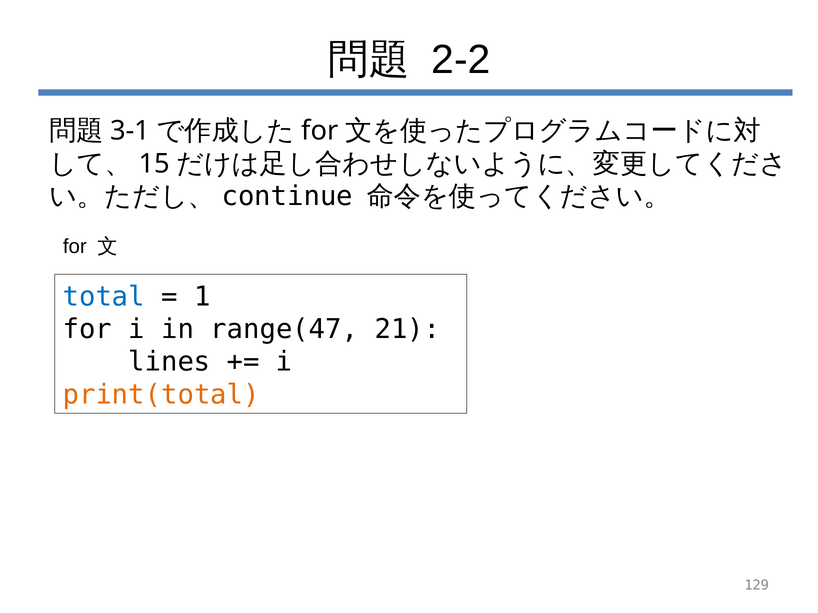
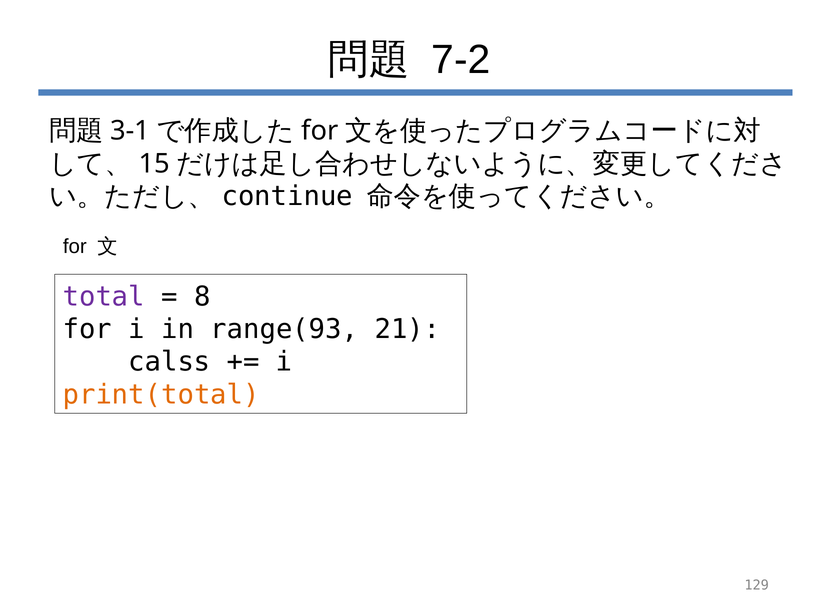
2-2: 2-2 -> 7-2 (461, 60)
total colour: blue -> purple (104, 297)
1: 1 -> 8 (202, 297)
range(47: range(47 -> range(93 (284, 330)
lines: lines -> calss (169, 362)
